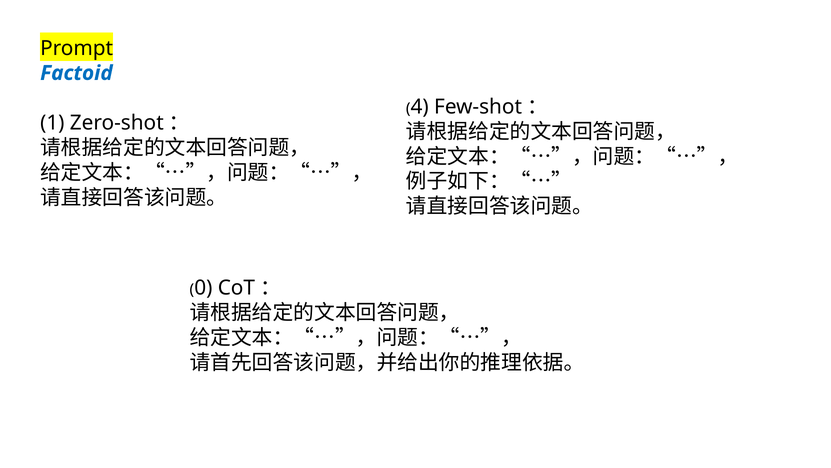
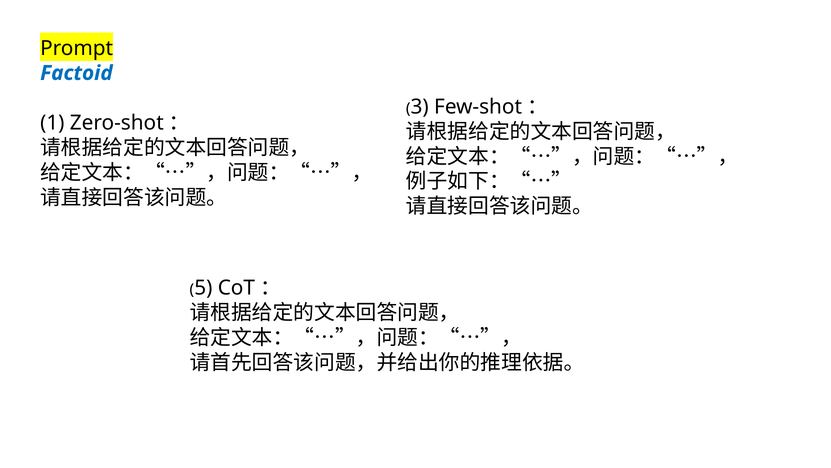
4: 4 -> 3 (420, 107)
0: 0 -> 5 (203, 288)
